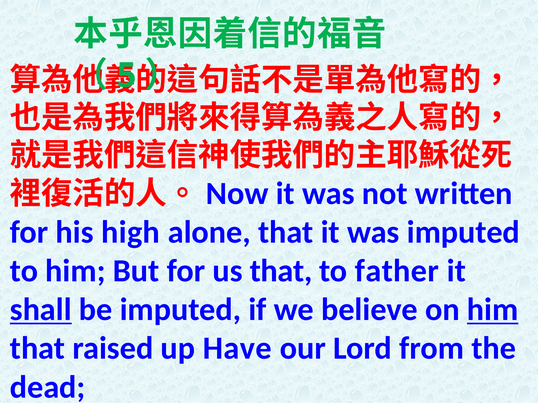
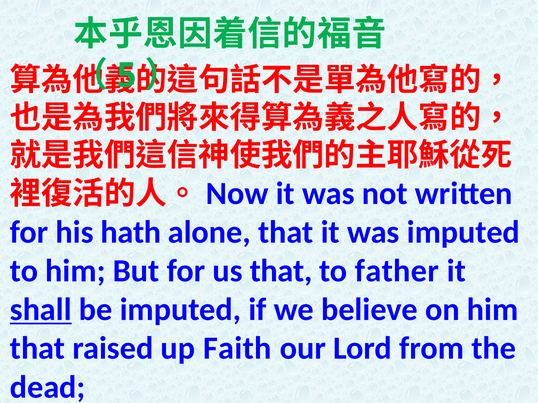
high: high -> hath (131, 233)
him underline: present -> none (493, 310)
Have: Have -> Faith (237, 349)
